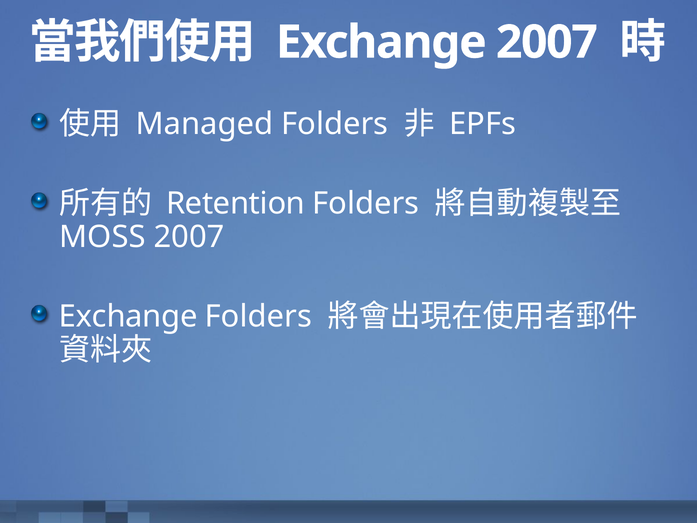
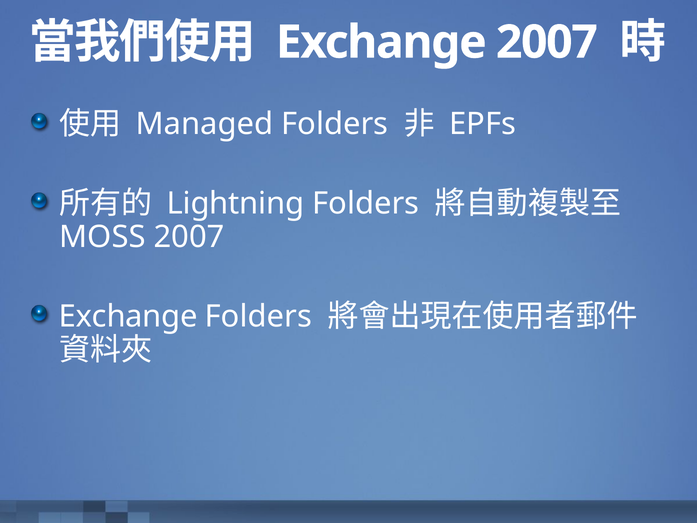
Retention: Retention -> Lightning (235, 203)
